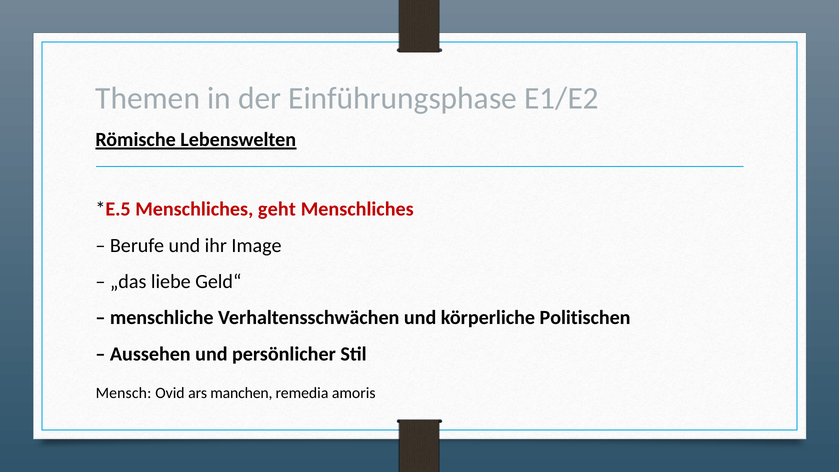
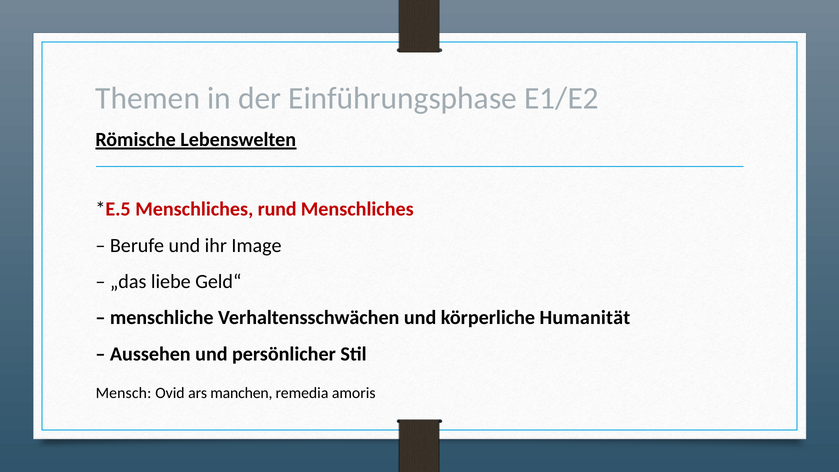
geht: geht -> rund (277, 209)
Politischen: Politischen -> Humanität (585, 318)
